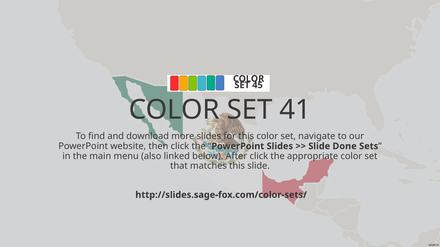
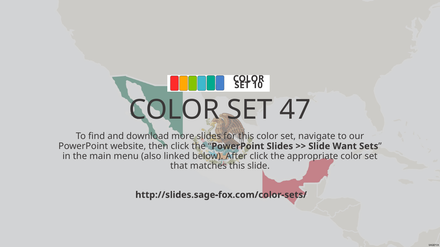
45: 45 -> 10 (257, 85)
41: 41 -> 47 (295, 110)
Done: Done -> Want (345, 146)
